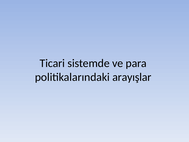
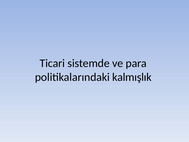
arayışlar: arayışlar -> kalmışlık (132, 77)
